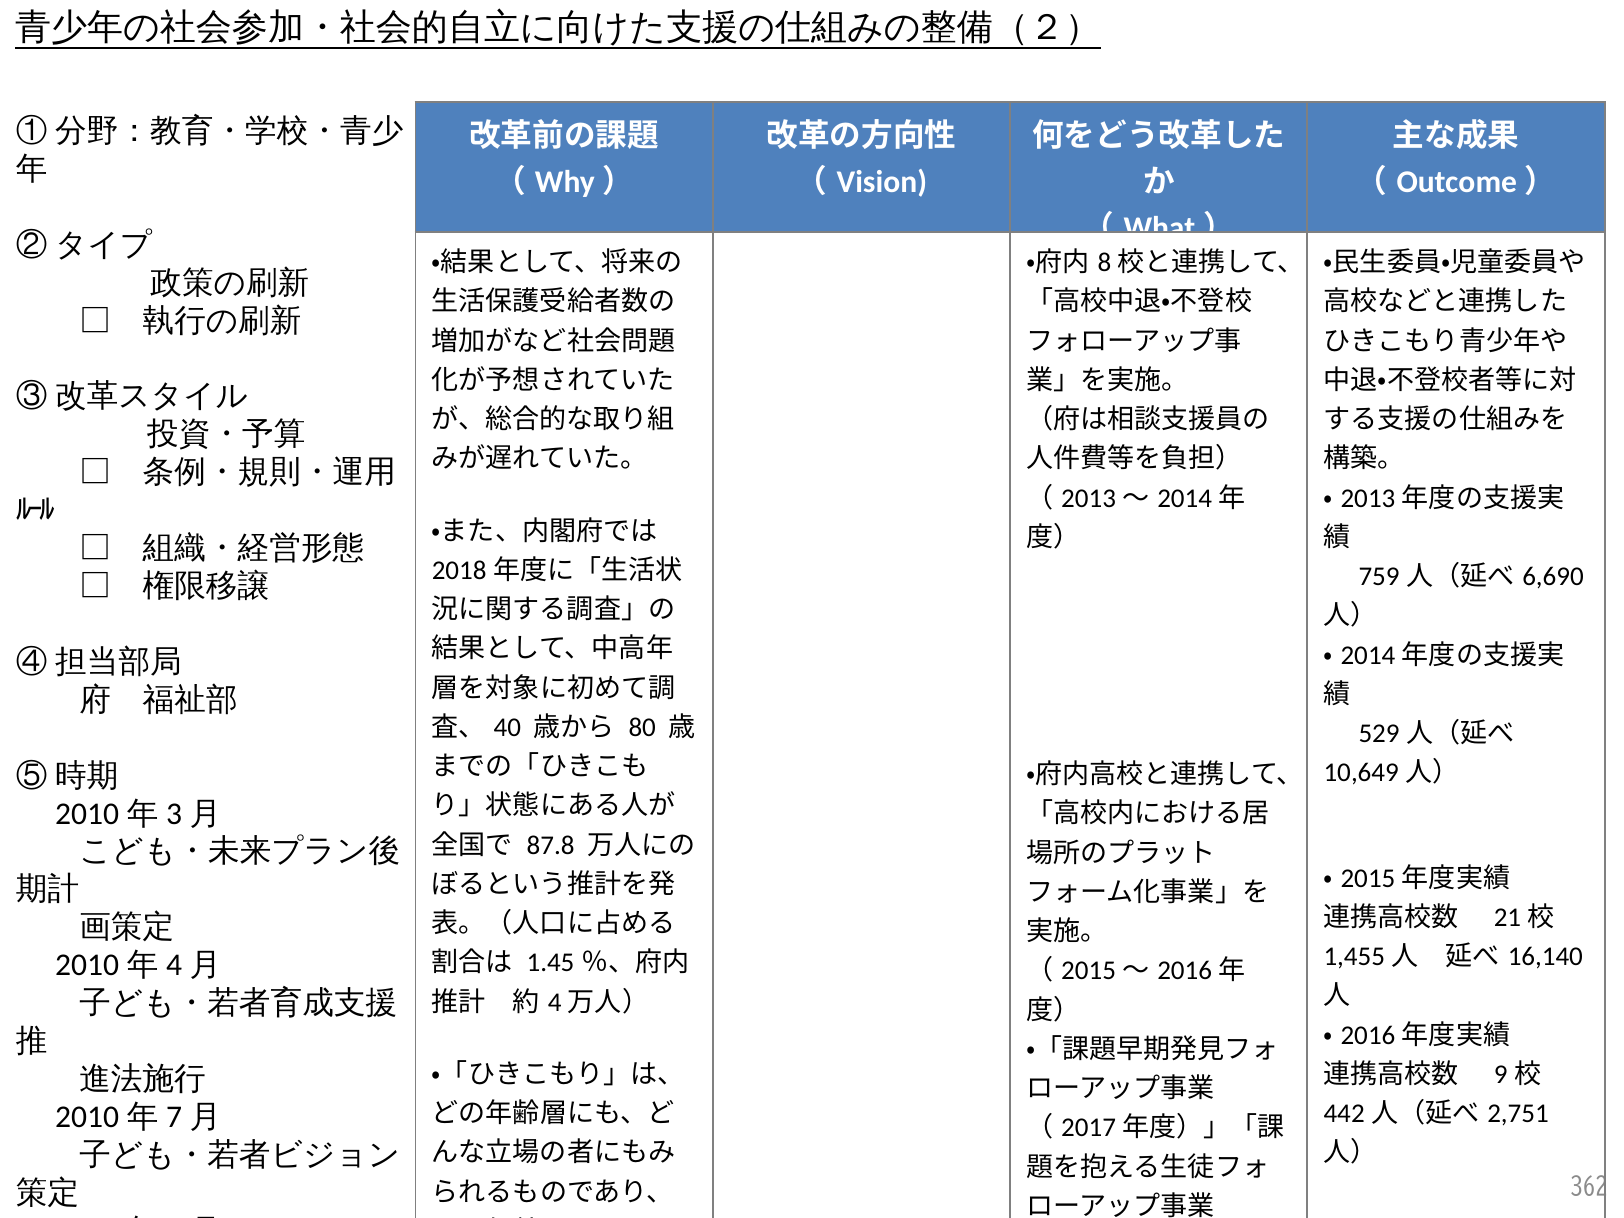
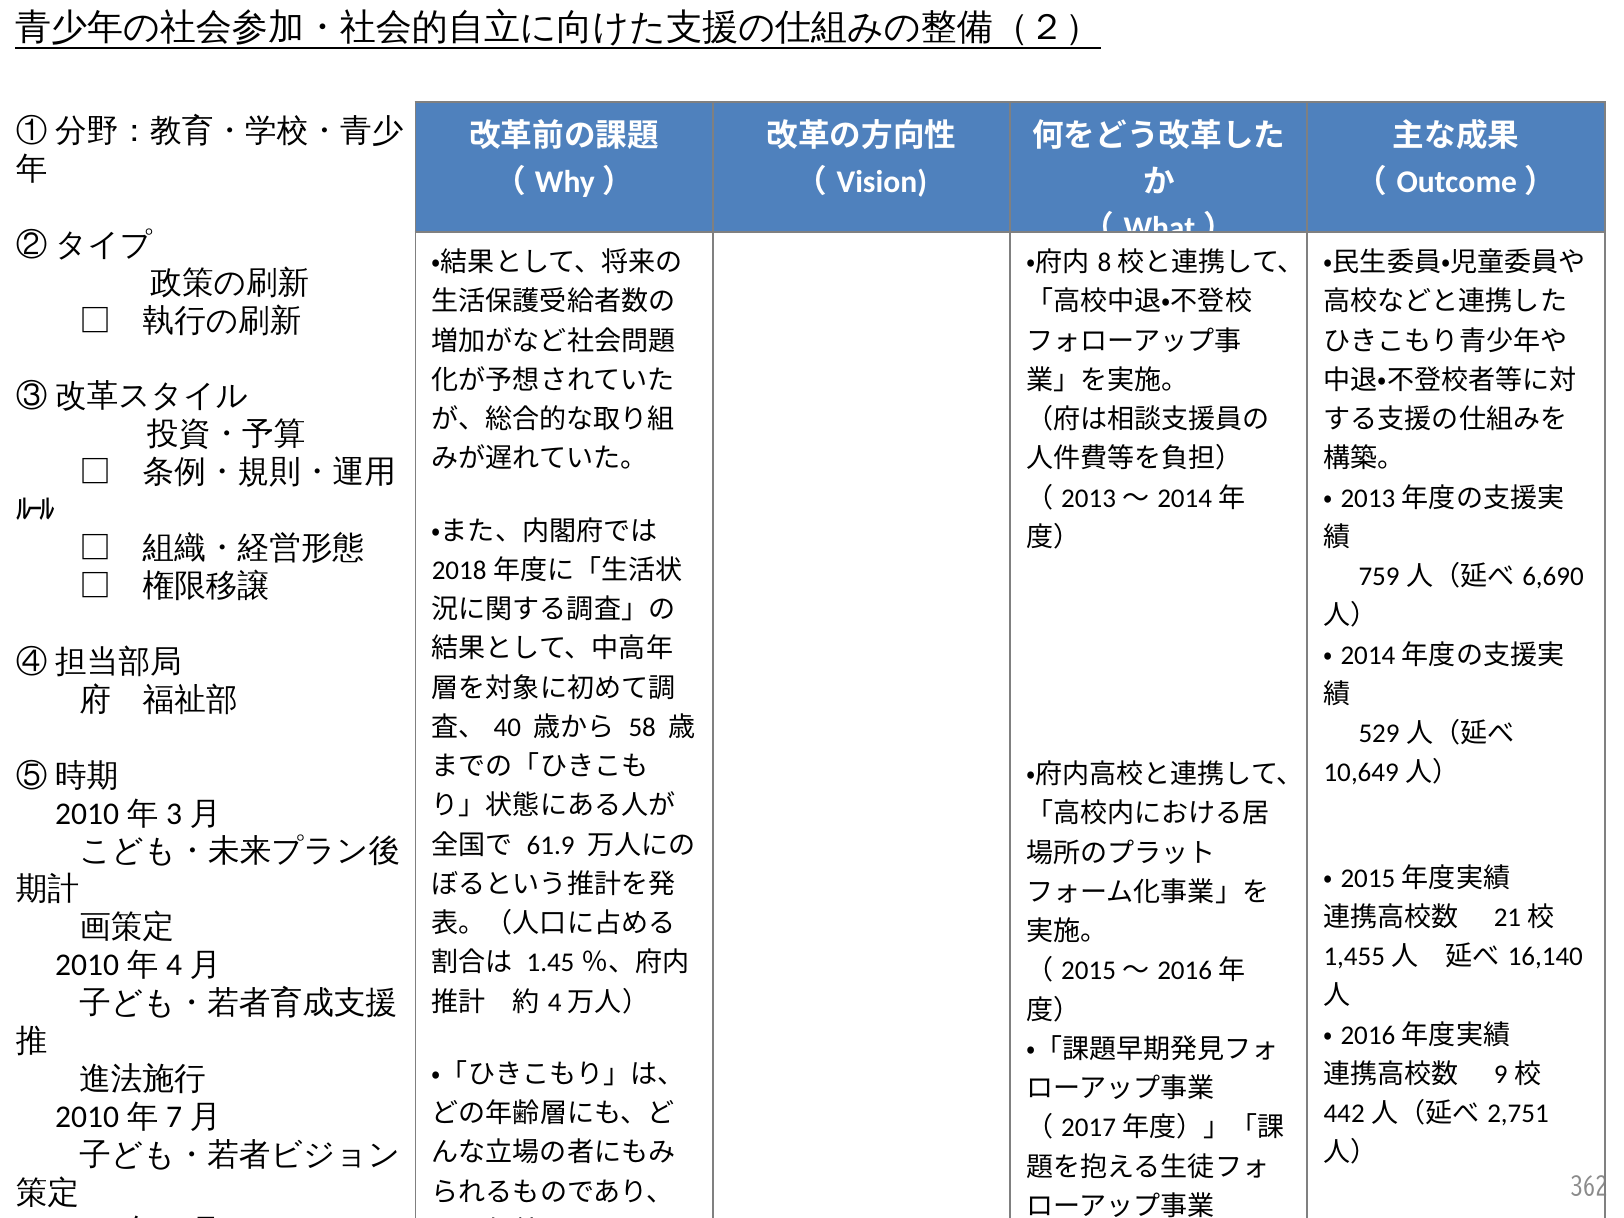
80: 80 -> 58 (642, 727)
87.8: 87.8 -> 61.9 (551, 845)
